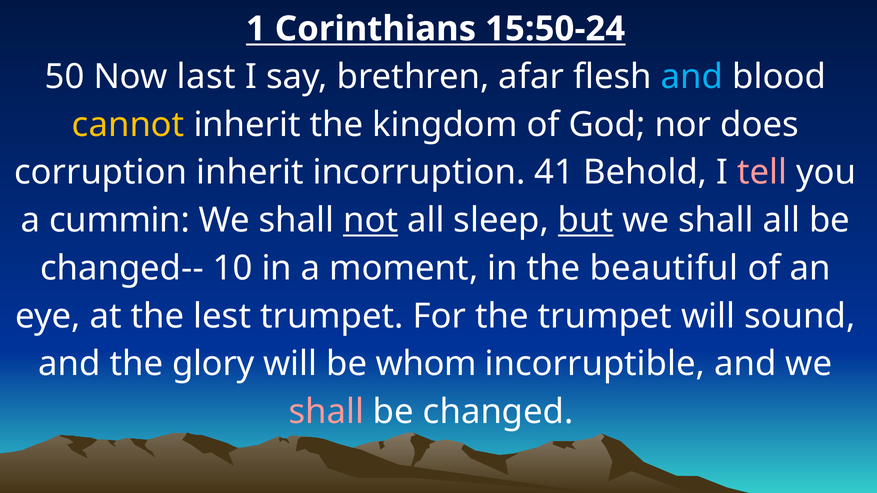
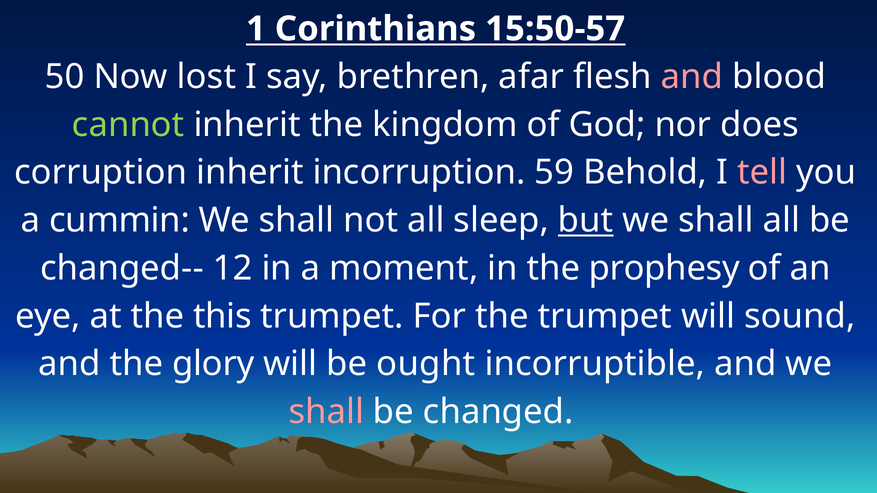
15:50-24: 15:50-24 -> 15:50-57 (555, 29)
last: last -> lost (206, 77)
and colour: light blue -> pink (692, 77)
cannot colour: yellow -> light green (128, 125)
41: 41 -> 59 (554, 173)
not underline: present -> none (371, 221)
10: 10 -> 12 (233, 268)
beautiful: beautiful -> prophesy (664, 268)
lest: lest -> this (222, 316)
whom: whom -> ought (426, 364)
